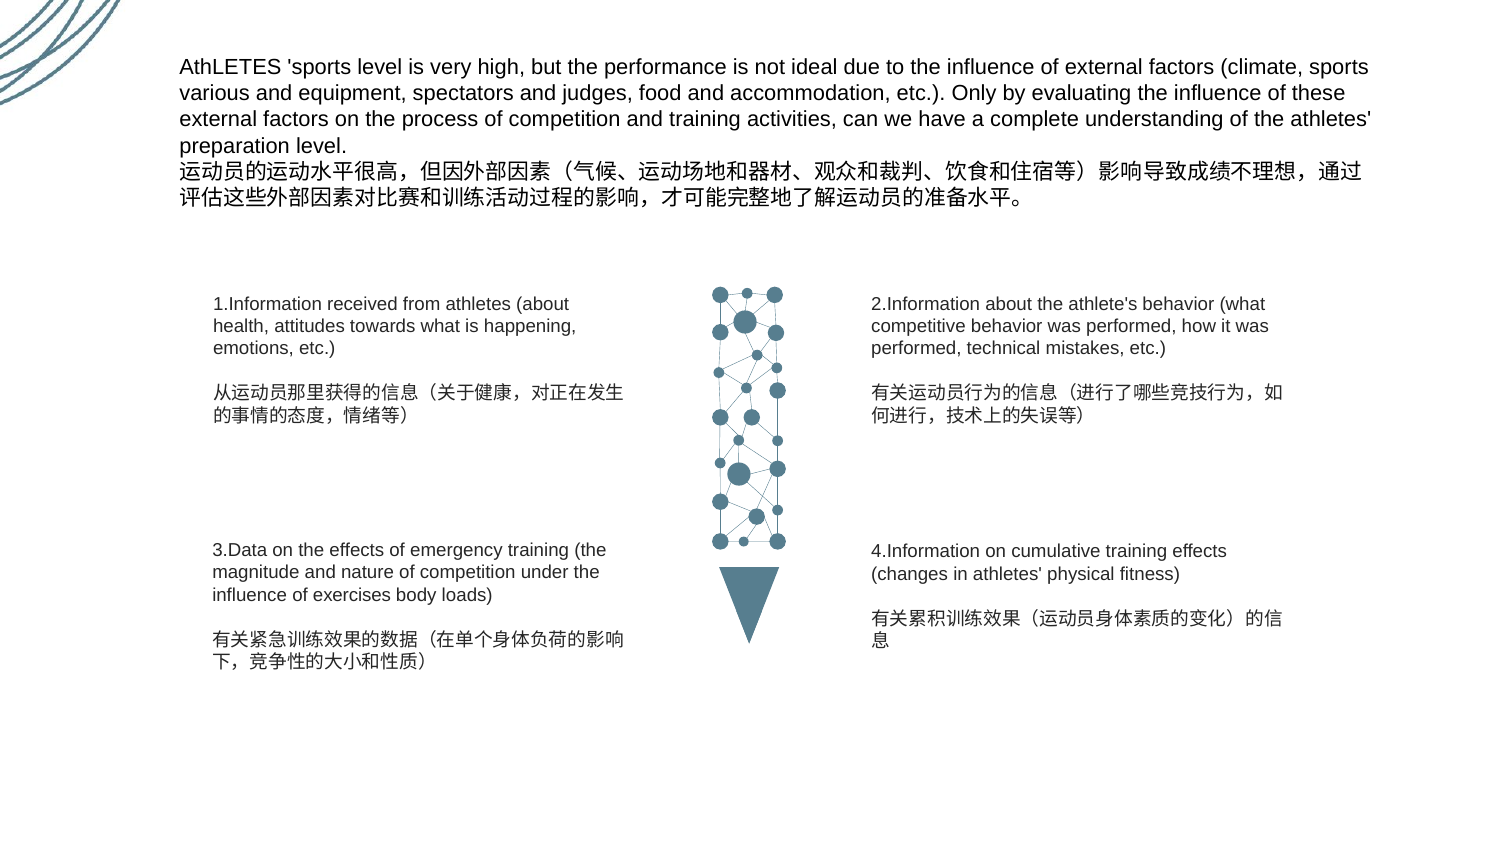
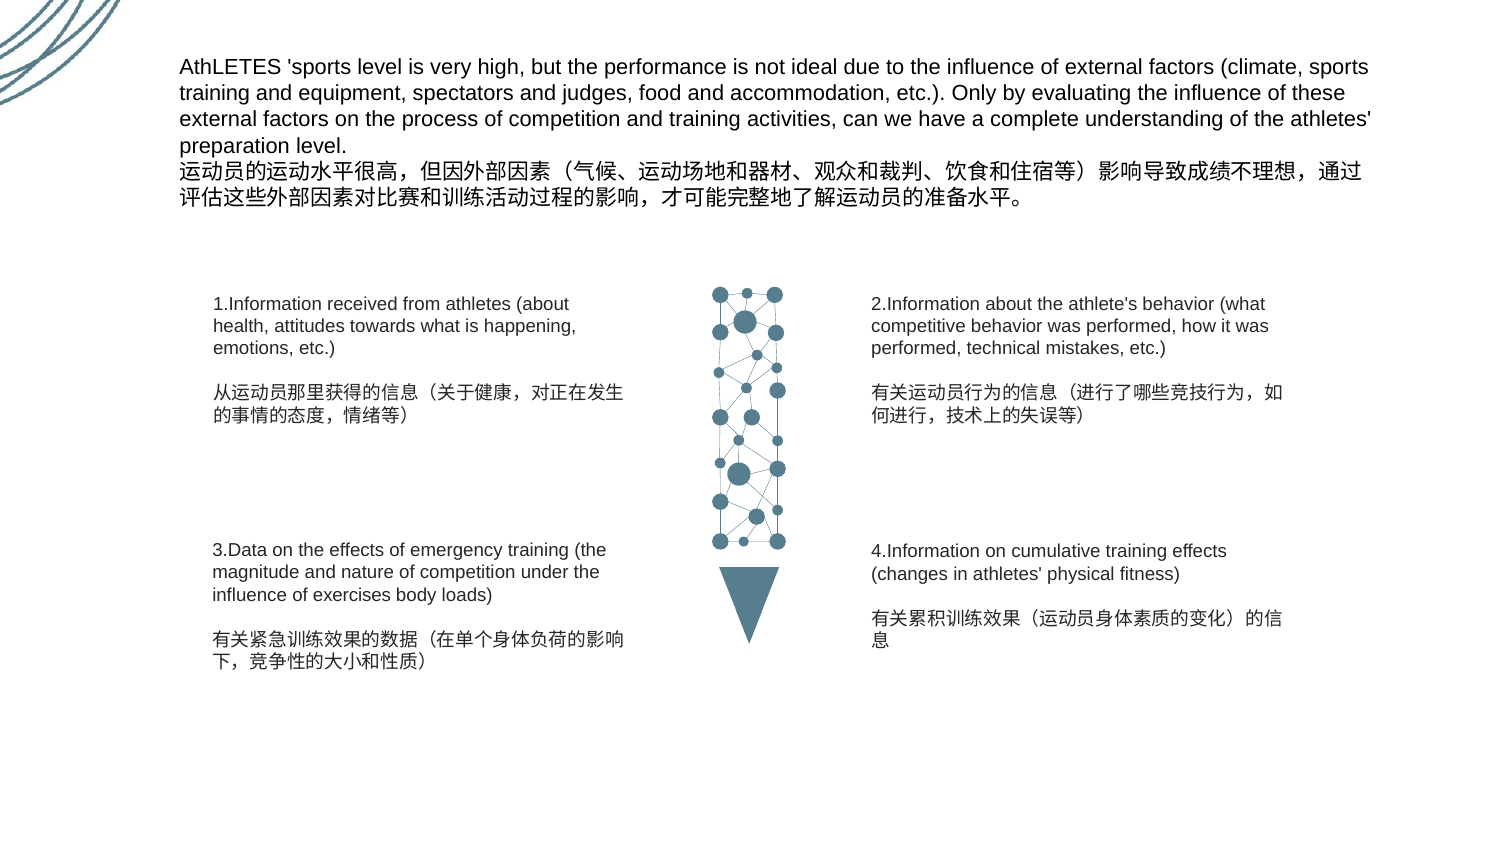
various: various -> training (215, 94)
